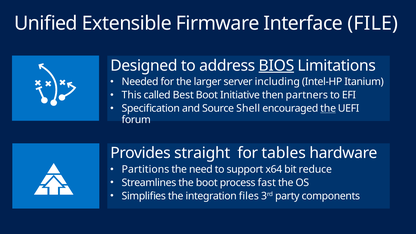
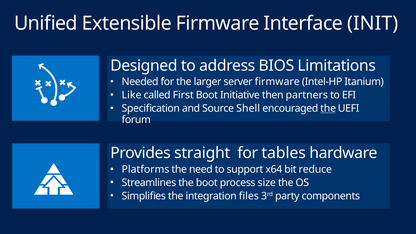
FILE: FILE -> INIT (373, 23)
BIOS underline: present -> none (276, 66)
server including: including -> firmware (277, 82)
This: This -> Like (132, 95)
Best: Best -> First (183, 95)
Partitions: Partitions -> Platforms (146, 169)
fast: fast -> size (267, 183)
